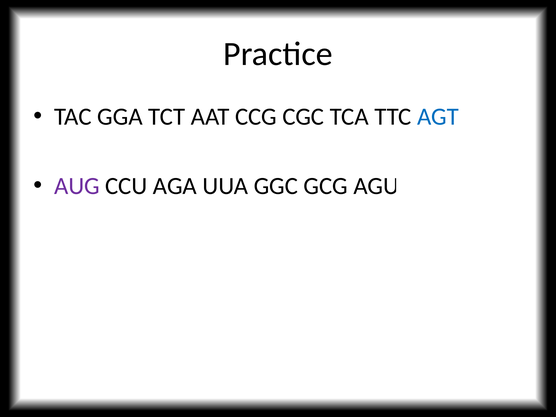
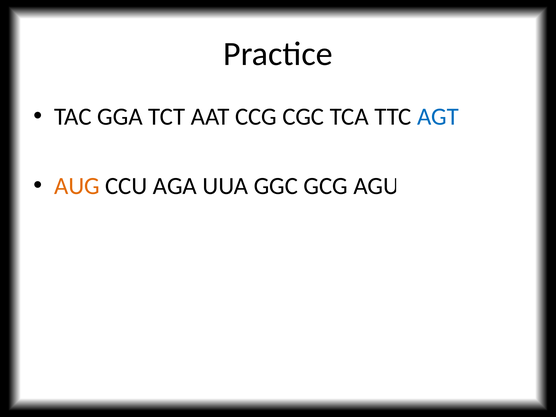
AUG colour: purple -> orange (77, 186)
